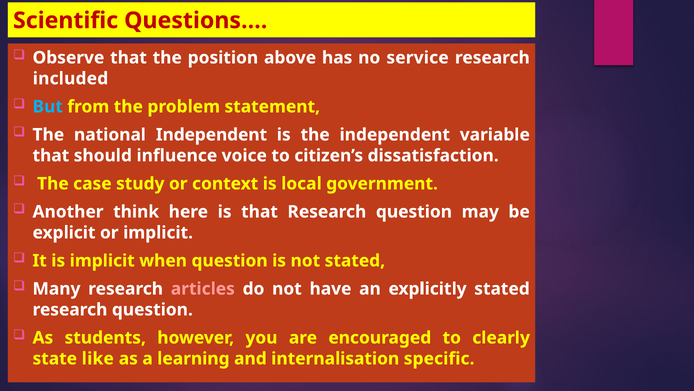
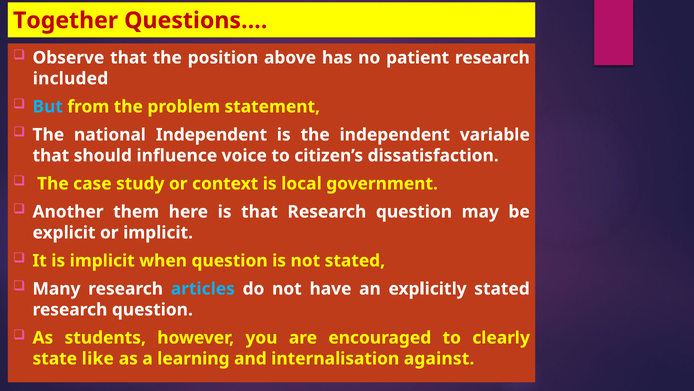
Scientific: Scientific -> Together (66, 20)
service: service -> patient (418, 58)
think: think -> them (136, 211)
articles colour: pink -> light blue (203, 288)
specific: specific -> against (439, 358)
